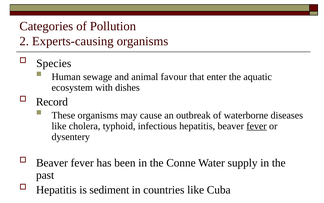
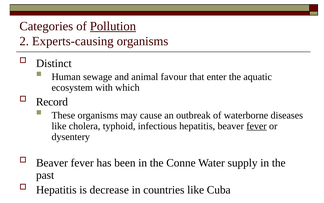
Pollution underline: none -> present (113, 26)
Species: Species -> Distinct (54, 63)
dishes: dishes -> which (127, 87)
sediment: sediment -> decrease (109, 189)
